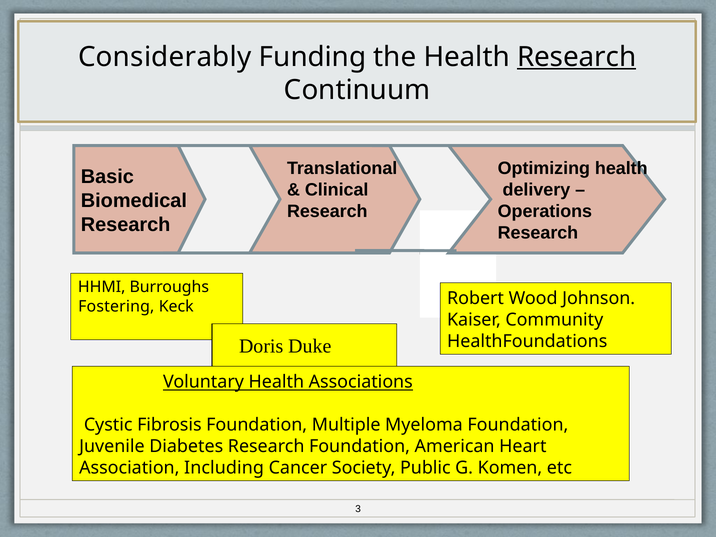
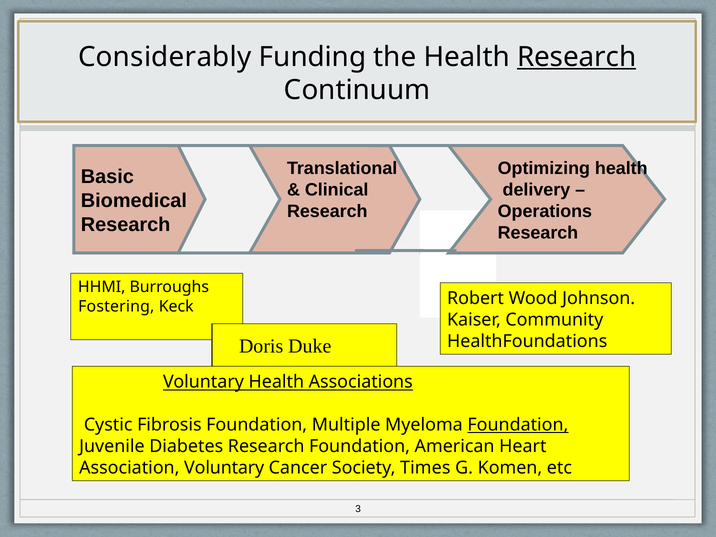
Foundation underline: none -> present (518, 425)
Association Including: Including -> Voluntary (224, 468)
Public: Public -> Times (425, 468)
